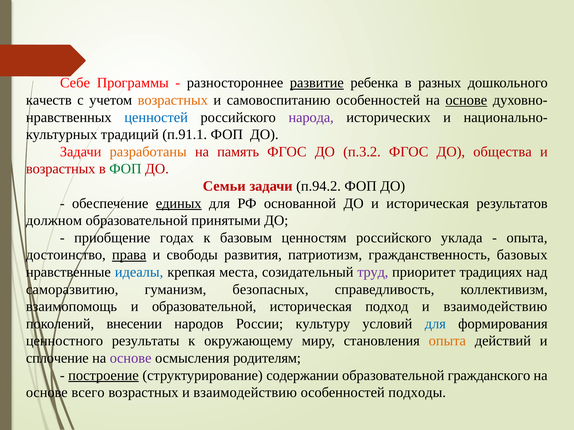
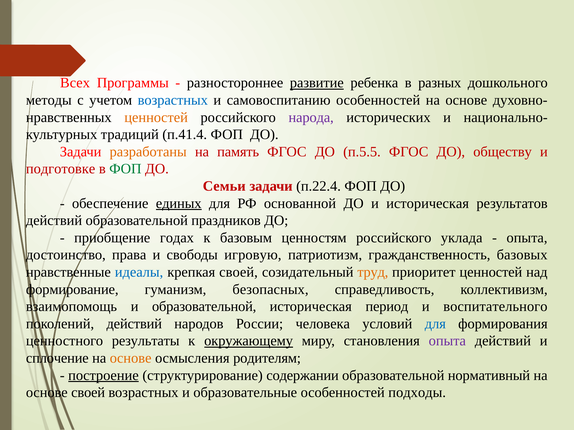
Себе: Себе -> Всех (75, 83)
качеств: качеств -> методы (49, 100)
возрастных colour: orange -> blue (173, 100)
основе underline: present -> none (466, 100)
ценностей colour: blue -> orange (156, 117)
п.91.1: п.91.1 -> п.41.4 (185, 135)
п.3.2: п.3.2 -> п.5.5 (362, 152)
общества: общества -> обществу (503, 152)
возрастных: возрастных -> подготовке (61, 169)
п.94.2: п.94.2 -> п.22.4 (319, 186)
должном: должном -> действий (54, 221)
принятыми: принятыми -> праздников (226, 221)
права underline: present -> none (129, 255)
развития: развития -> игровую (253, 255)
крепкая места: места -> своей (239, 272)
труд colour: purple -> orange (373, 272)
приоритет традициях: традициях -> ценностей (491, 272)
саморазвитию: саморазвитию -> формирование (72, 290)
подход: подход -> период (387, 307)
взаимодействию: взаимодействию -> воспитательного (495, 307)
поколений внесении: внесении -> действий (134, 324)
культуру: культуру -> человека (323, 324)
окружающему underline: none -> present (249, 341)
опыта colour: orange -> purple (447, 341)
основе colour: purple -> orange (131, 359)
гражданского: гражданского -> нормативный (489, 376)
основе всего: всего -> своей (88, 393)
возрастных и взаимодействию: взаимодействию -> образовательные (245, 393)
